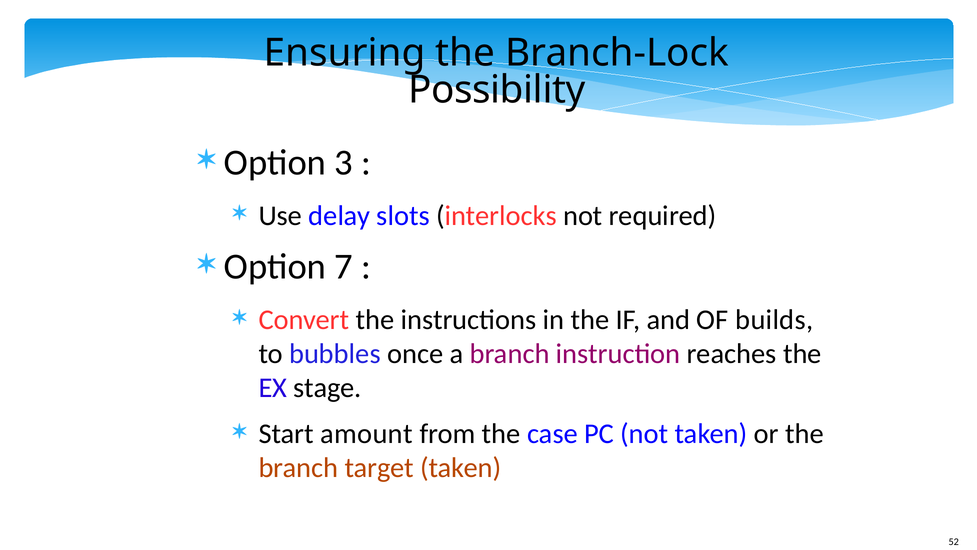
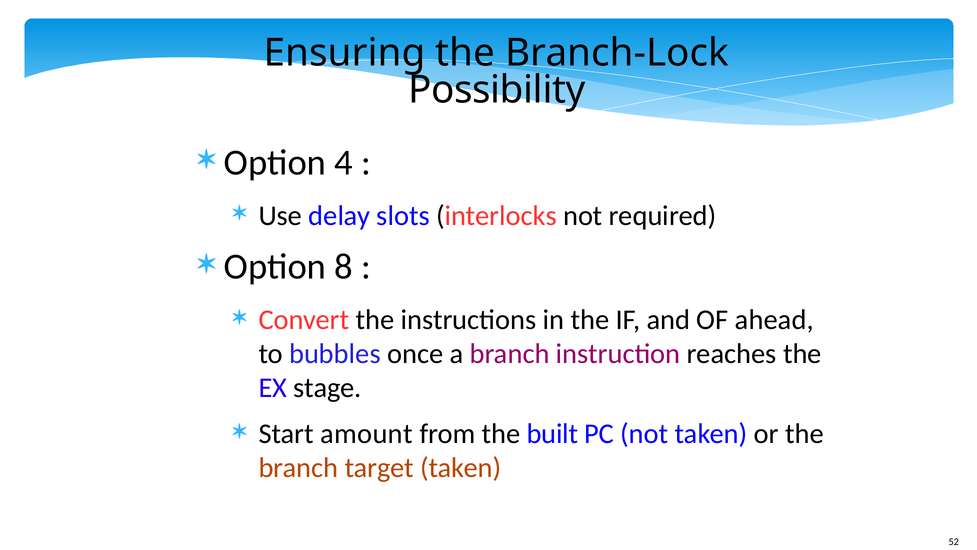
3: 3 -> 4 (344, 163)
7: 7 -> 8 (344, 267)
builds: builds -> ahead (774, 319)
case: case -> built (552, 433)
